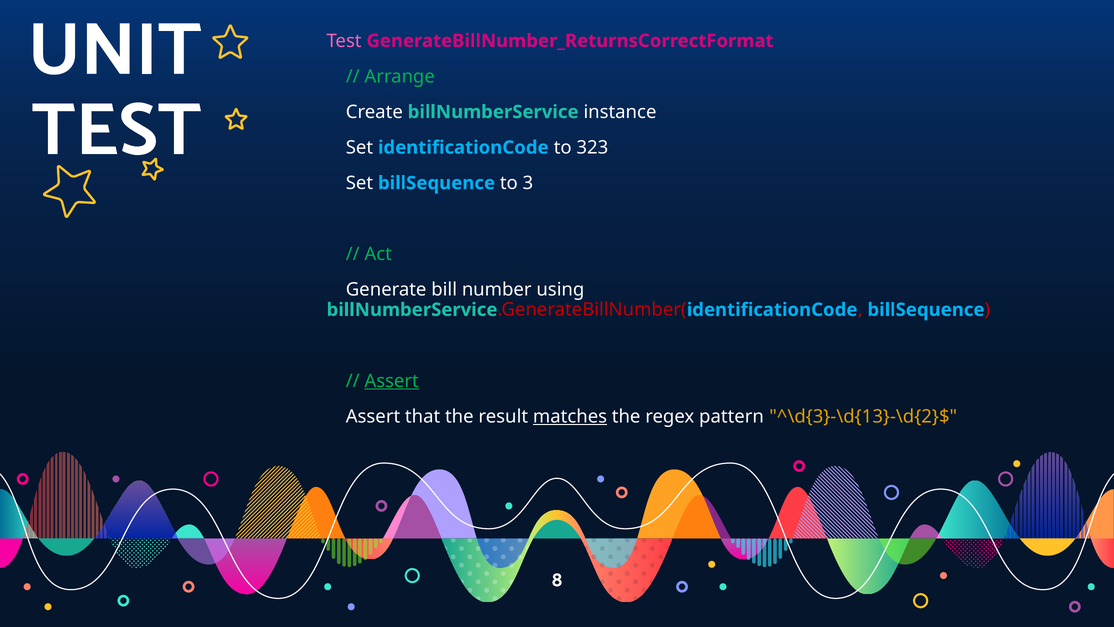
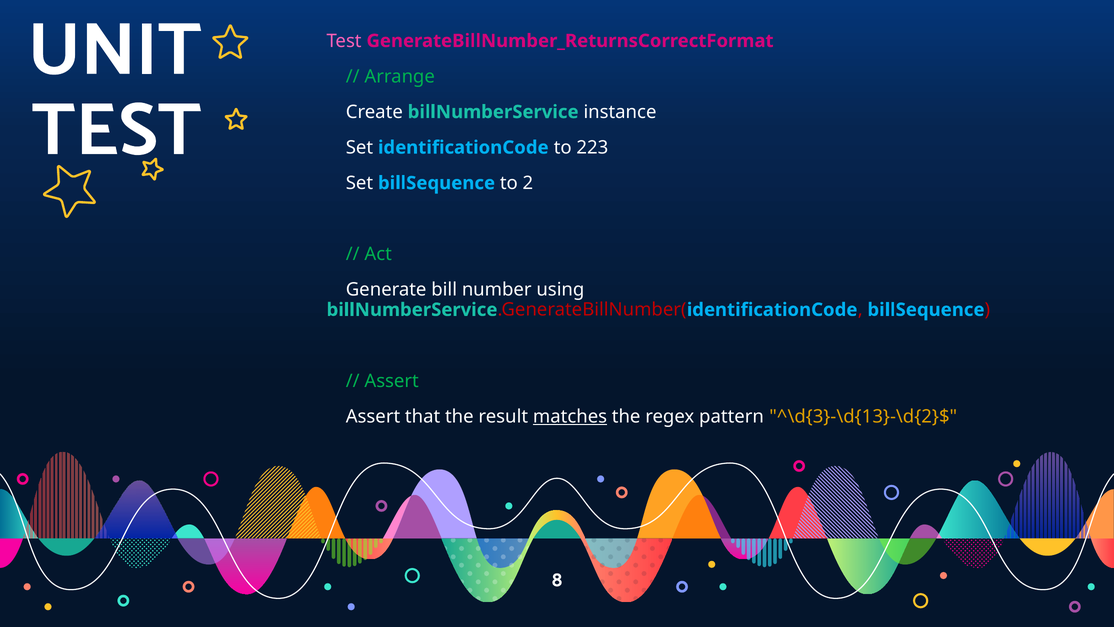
323: 323 -> 223 (592, 147)
3: 3 -> 2 (528, 183)
Assert underline: present -> none (392, 381)
